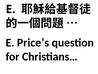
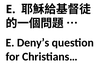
Price’s: Price’s -> Deny’s (33, 42)
